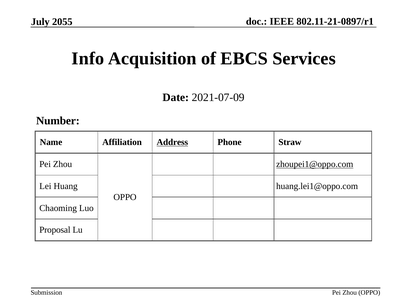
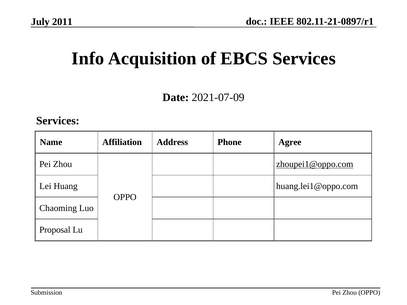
2055: 2055 -> 2011 (62, 22)
Number: Number -> Services (58, 121)
Address underline: present -> none (172, 142)
Straw: Straw -> Agree (290, 142)
